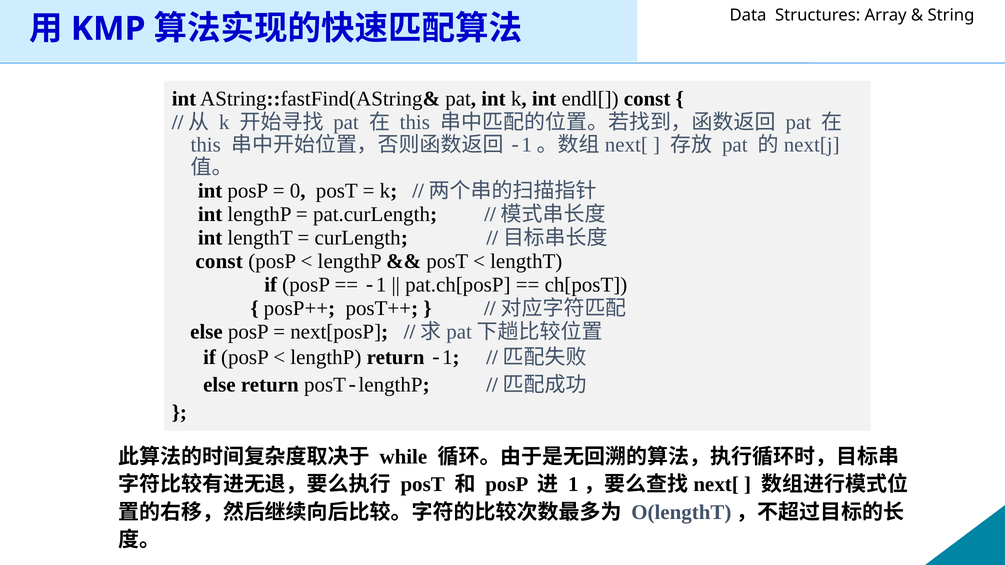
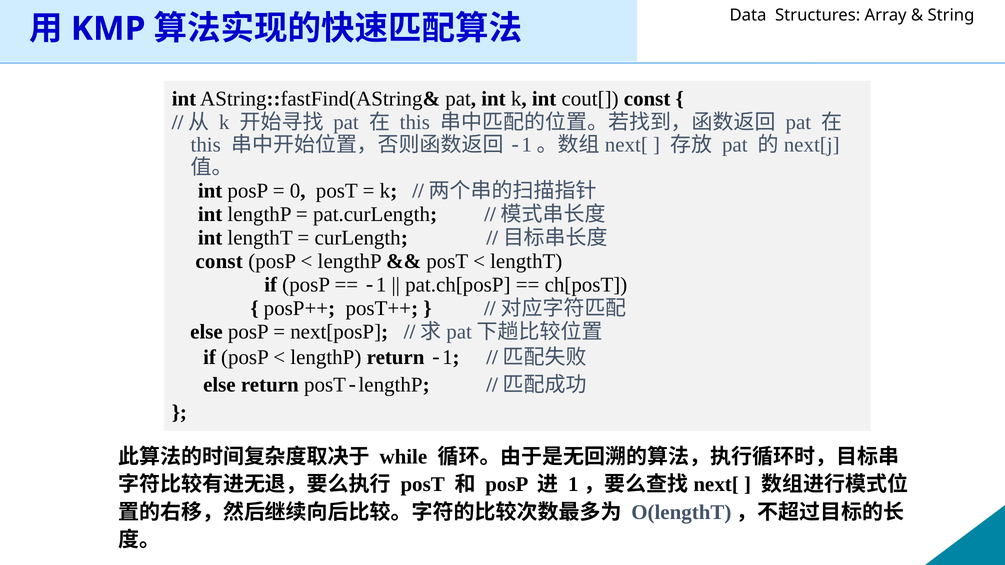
endl[: endl[ -> cout[ (590, 99)
